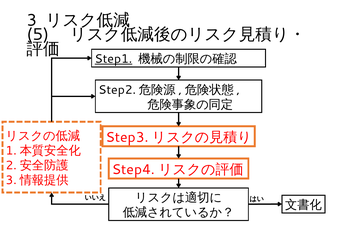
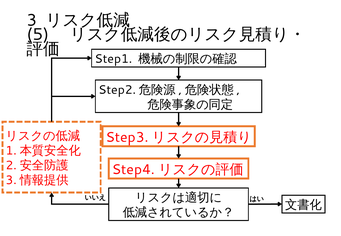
Step1 underline: present -> none (113, 59)
